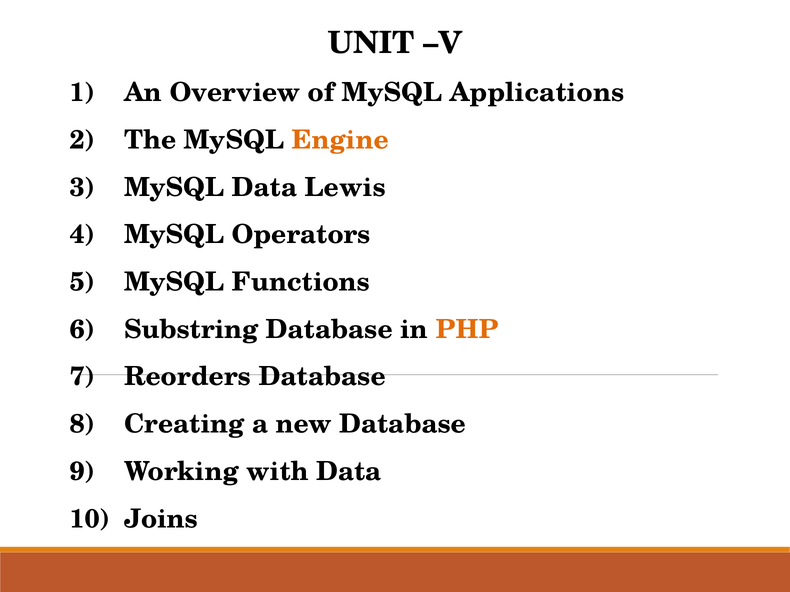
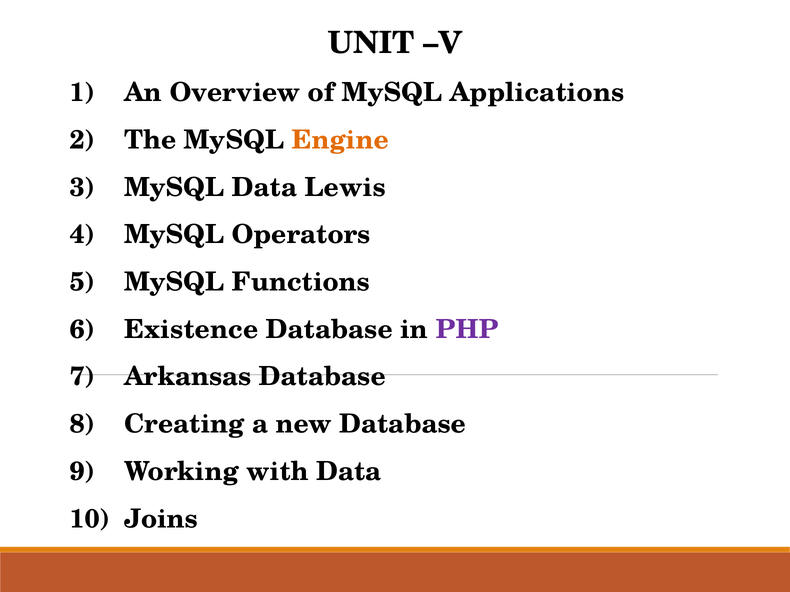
Substring: Substring -> Existence (191, 330)
PHP colour: orange -> purple (467, 330)
Reorders: Reorders -> Arkansas (188, 377)
